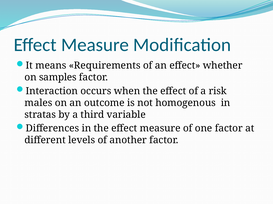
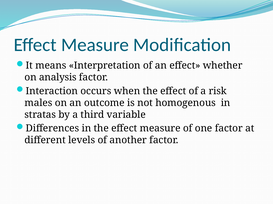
Requirements: Requirements -> Interpretation (105, 66)
samples: samples -> analysis (58, 78)
